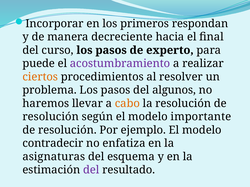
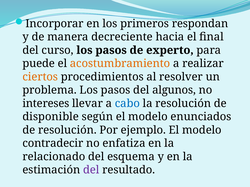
acostumbramiento colour: purple -> orange (120, 64)
haremos: haremos -> intereses (46, 104)
cabo colour: orange -> blue (127, 104)
resolución: resolución -> disponible (51, 117)
importante: importante -> enunciados (201, 117)
asignaturas: asignaturas -> relacionado (54, 157)
